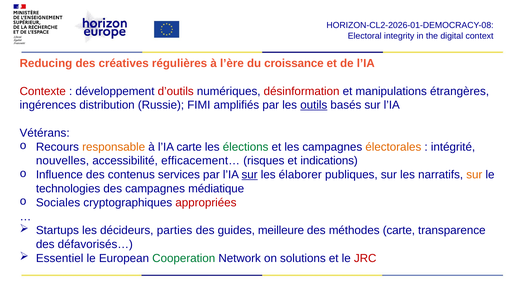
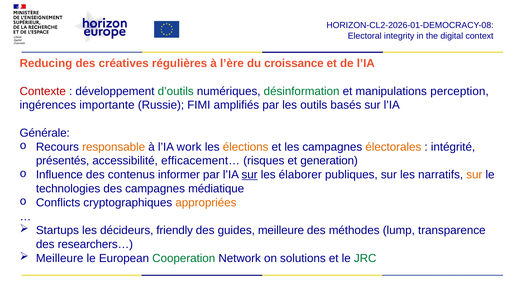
d’outils colour: red -> green (176, 91)
désinformation colour: red -> green (302, 91)
étrangères: étrangères -> perception (460, 91)
distribution: distribution -> importante (107, 105)
outils underline: present -> none (314, 105)
Vétérans: Vétérans -> Générale (45, 133)
l’IA carte: carte -> work (189, 147)
élections colour: green -> orange (246, 147)
nouvelles: nouvelles -> présentés (63, 161)
indications: indications -> generation (329, 161)
services: services -> informer (179, 175)
Sociales: Sociales -> Conflicts (58, 202)
appropriées colour: red -> orange (206, 202)
parties: parties -> friendly (175, 230)
méthodes carte: carte -> lump (399, 230)
défavorisés…: défavorisés… -> researchers… (95, 244)
Essentiel: Essentiel -> Meilleure (60, 258)
JRC colour: red -> green (365, 258)
